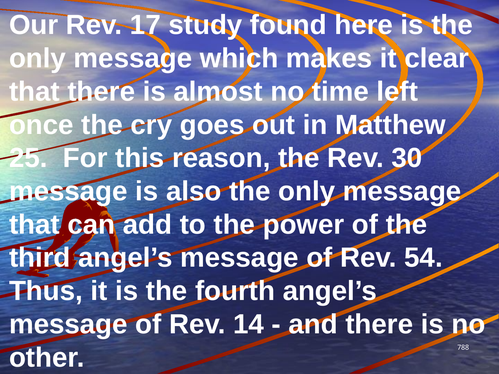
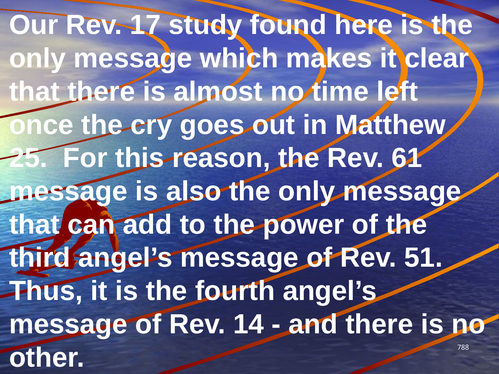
30: 30 -> 61 (407, 158)
54: 54 -> 51 (423, 258)
